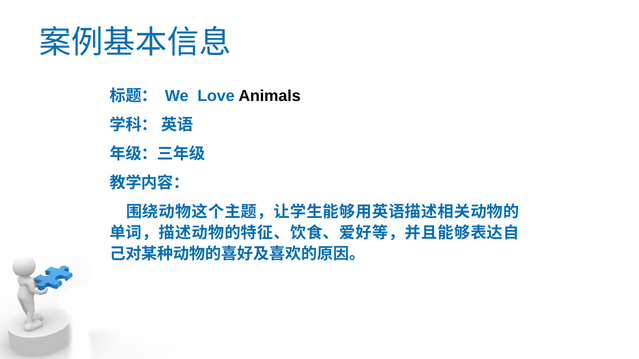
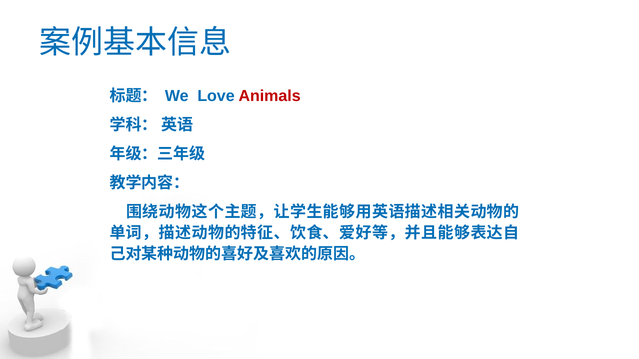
Animals colour: black -> red (270, 96)
